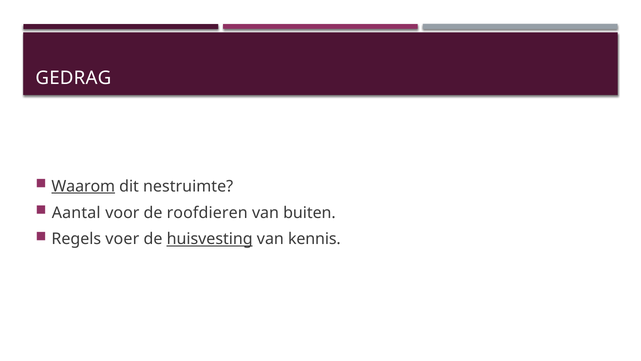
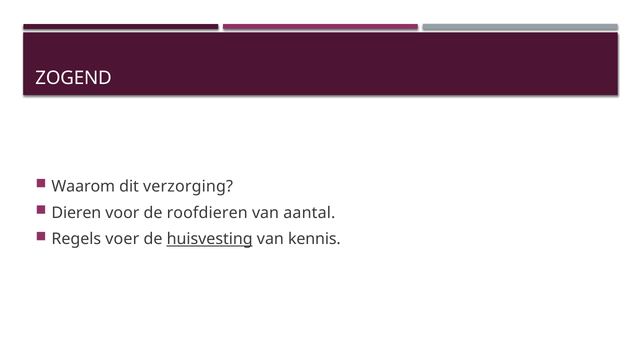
GEDRAG: GEDRAG -> ZOGEND (74, 78)
Waarom underline: present -> none (83, 186)
nestruimte: nestruimte -> verzorging (188, 186)
Aantal: Aantal -> Dieren (76, 212)
buiten: buiten -> aantal (309, 212)
